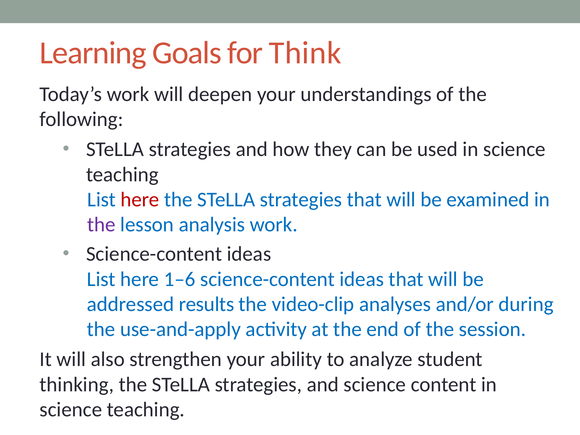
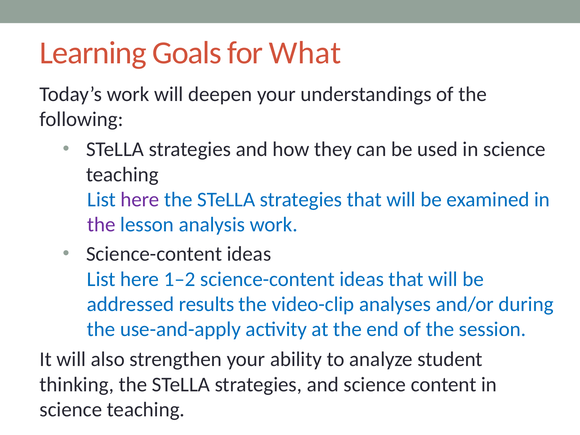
Think: Think -> What (305, 53)
here colour: red -> purple (140, 200)
1–6: 1–6 -> 1–2 (180, 279)
